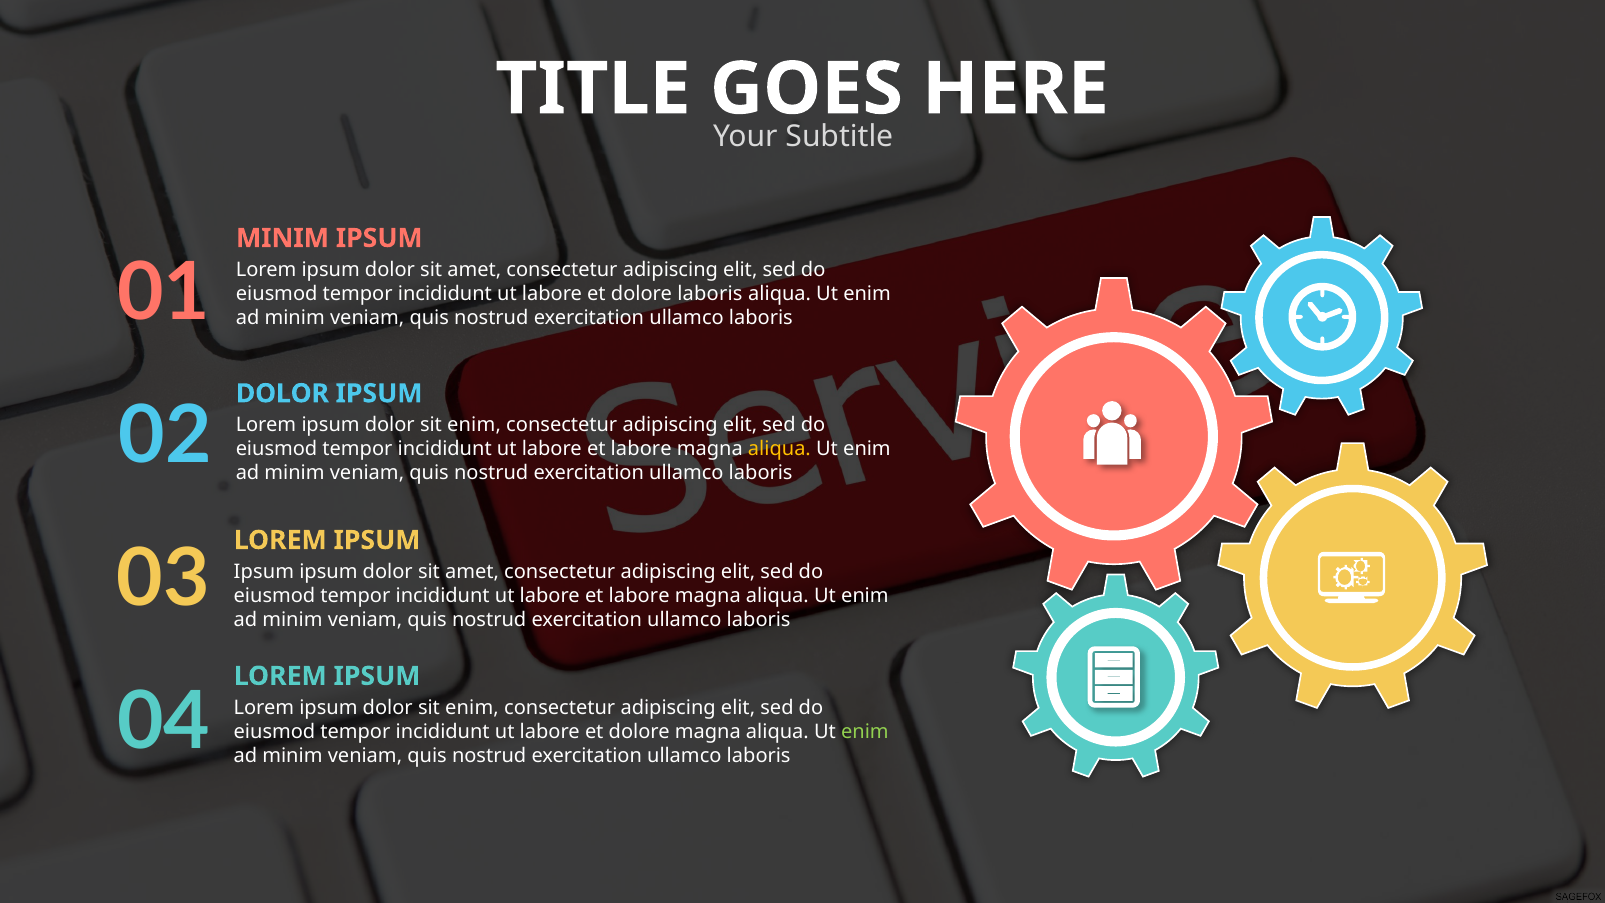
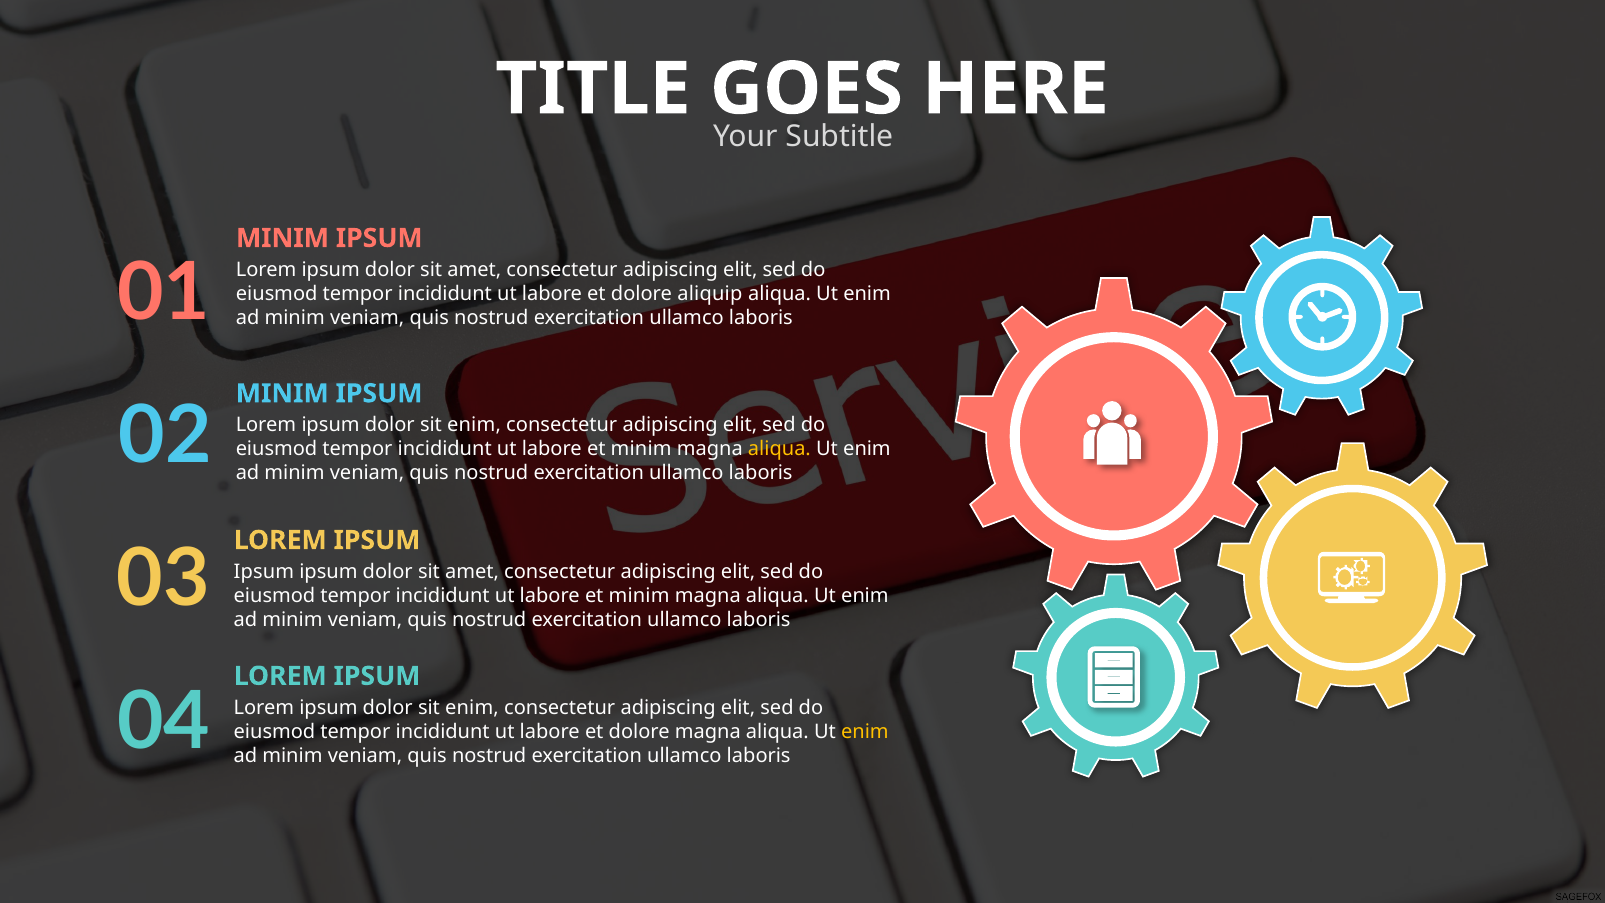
dolore laboris: laboris -> aliquip (710, 294)
DOLOR: DOLOR -> MINIM (282, 393)
labore: labore -> minim (641, 449)
labore: labore -> minim (639, 596)
enim colour: light green -> yellow (865, 732)
